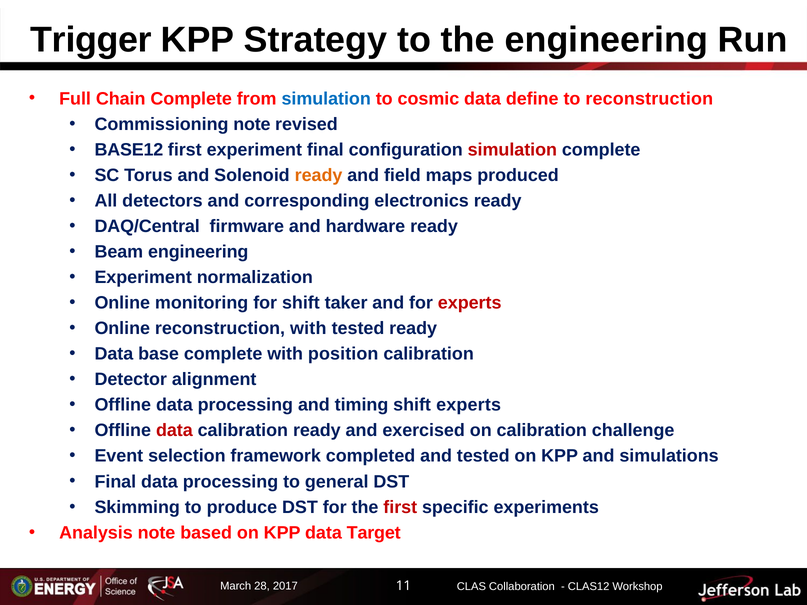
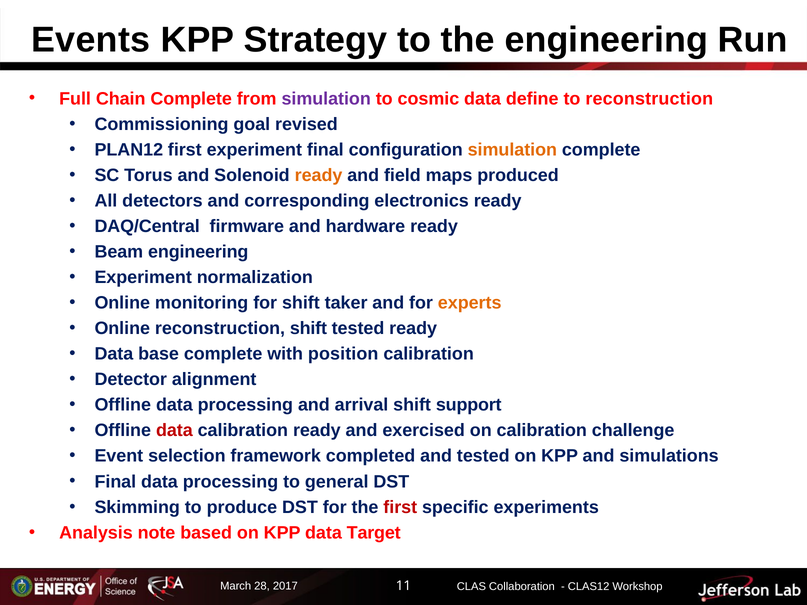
Trigger: Trigger -> Events (91, 40)
simulation colour: blue -> purple (326, 99)
Commissioning note: note -> goal (252, 124)
BASE12: BASE12 -> PLAN12 (129, 150)
simulation colour: red -> orange (512, 150)
experts colour: red -> orange (470, 303)
reconstruction with: with -> shift (308, 329)
timing: timing -> arrival (362, 405)
shift experts: experts -> support (469, 405)
